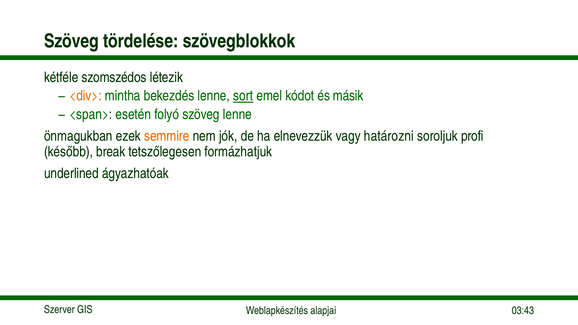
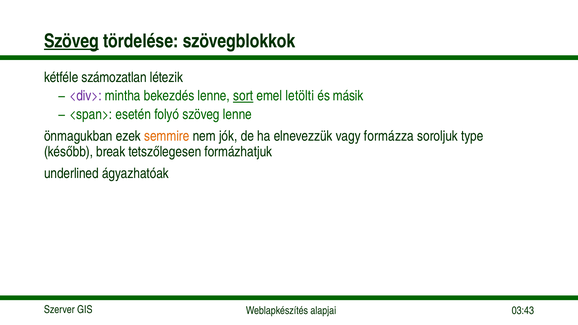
Szöveg underline: none -> present (71, 41)
szomszédos: szomszédos -> számozatlan (114, 77)
<div> colour: orange -> purple (86, 96)
kódot: kódot -> letölti (300, 96)
határozni: határozni -> formázza (389, 136)
profi: profi -> type (472, 136)
